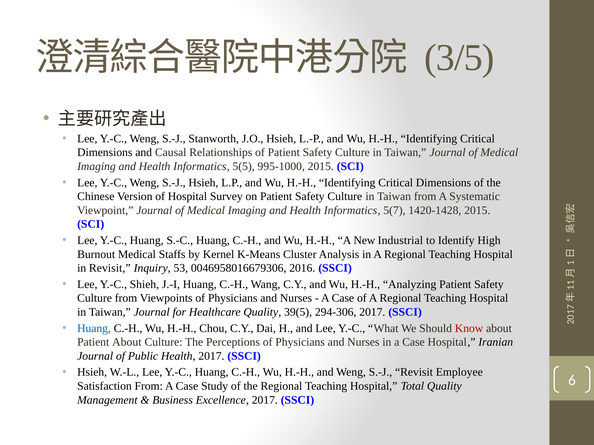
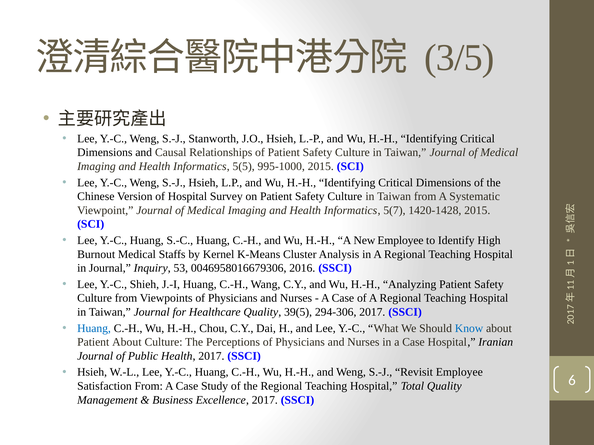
New Industrial: Industrial -> Employee (400, 241)
in Revisit: Revisit -> Journal (110, 268)
Know colour: red -> blue (469, 329)
